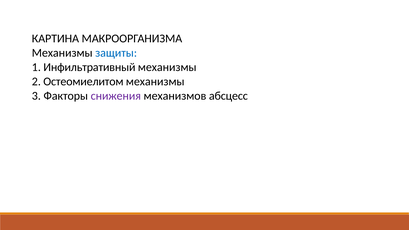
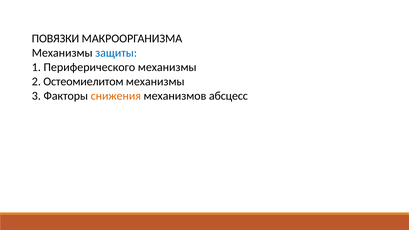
КАРТИНА: КАРТИНА -> ПОВЯЗКИ (55, 38)
Инфильтративный: Инфильтративный -> Периферического (89, 67)
снижения colour: purple -> orange (116, 96)
